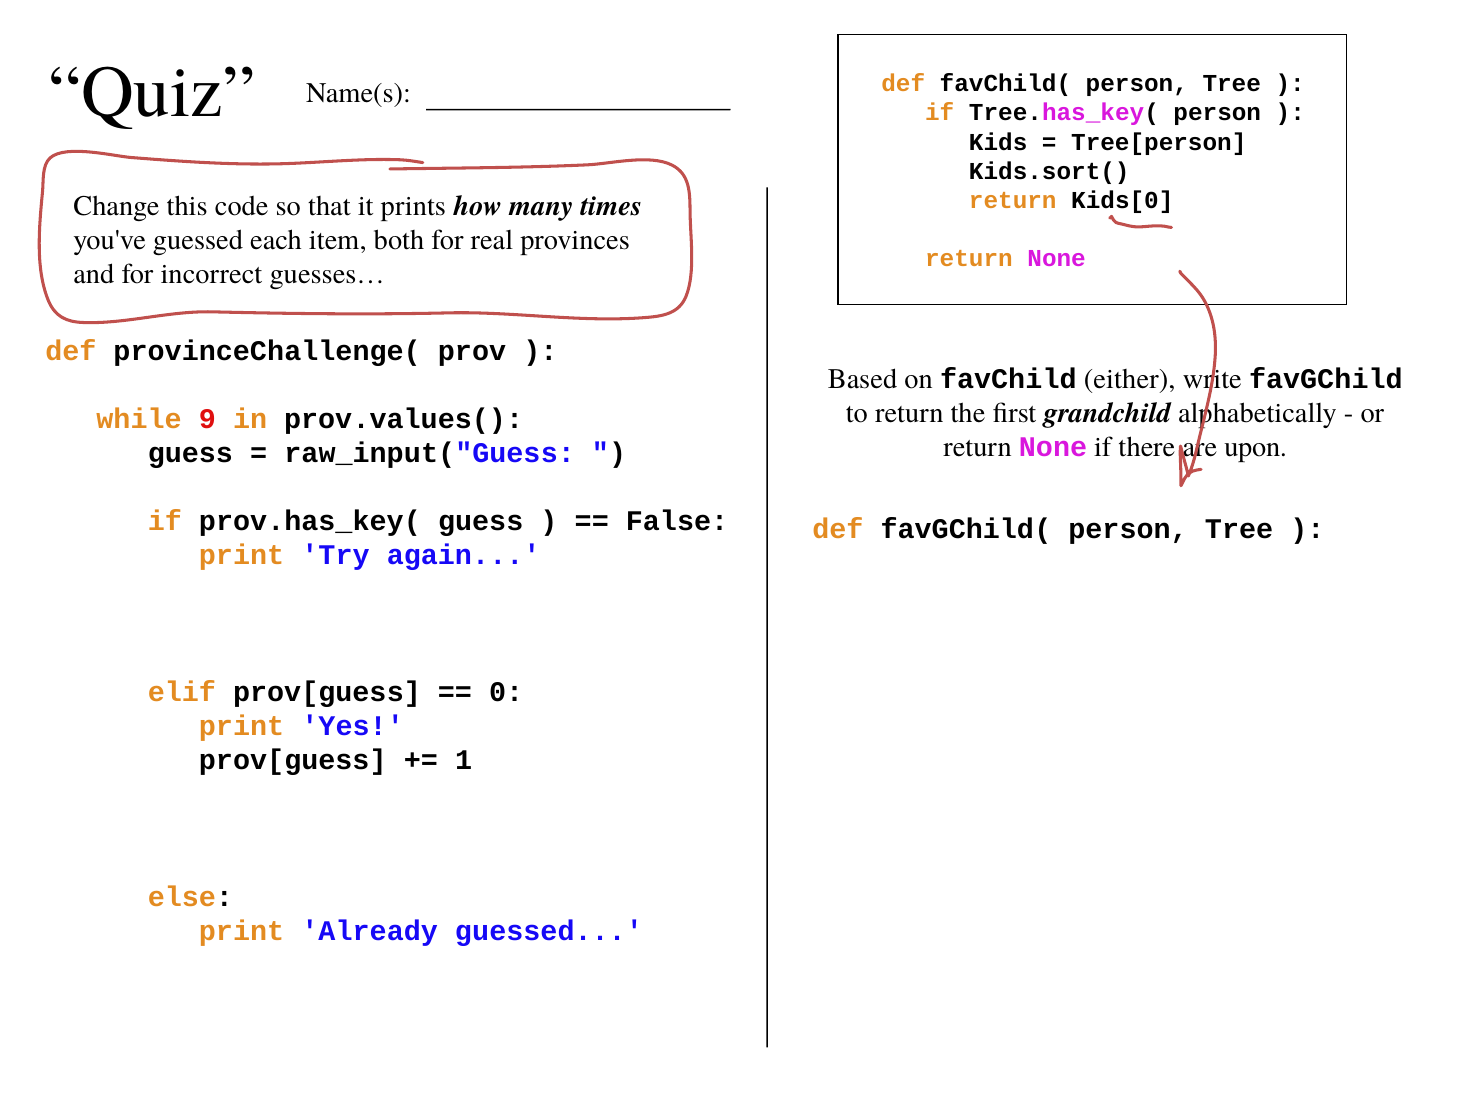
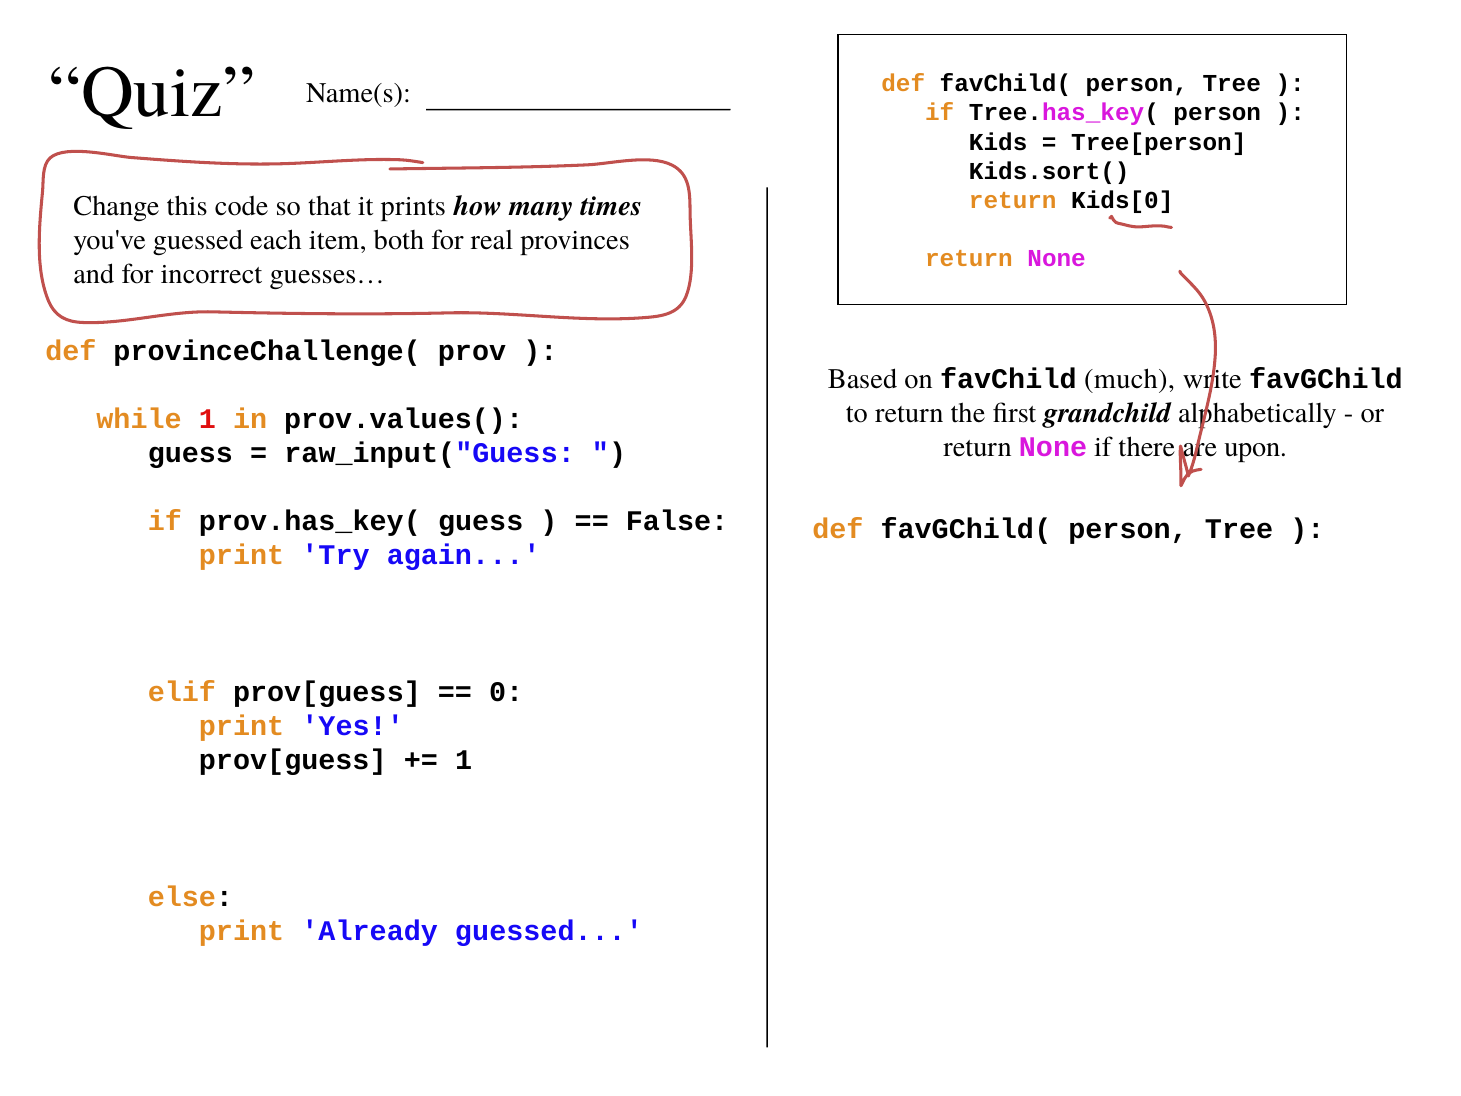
either: either -> much (1130, 379)
while 9: 9 -> 1 (207, 419)
